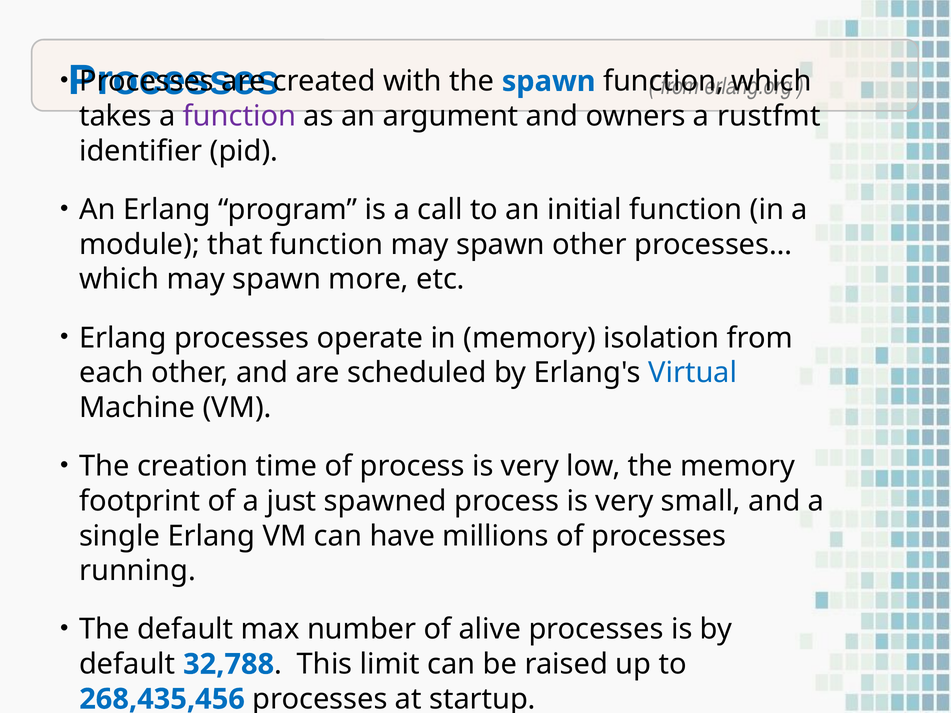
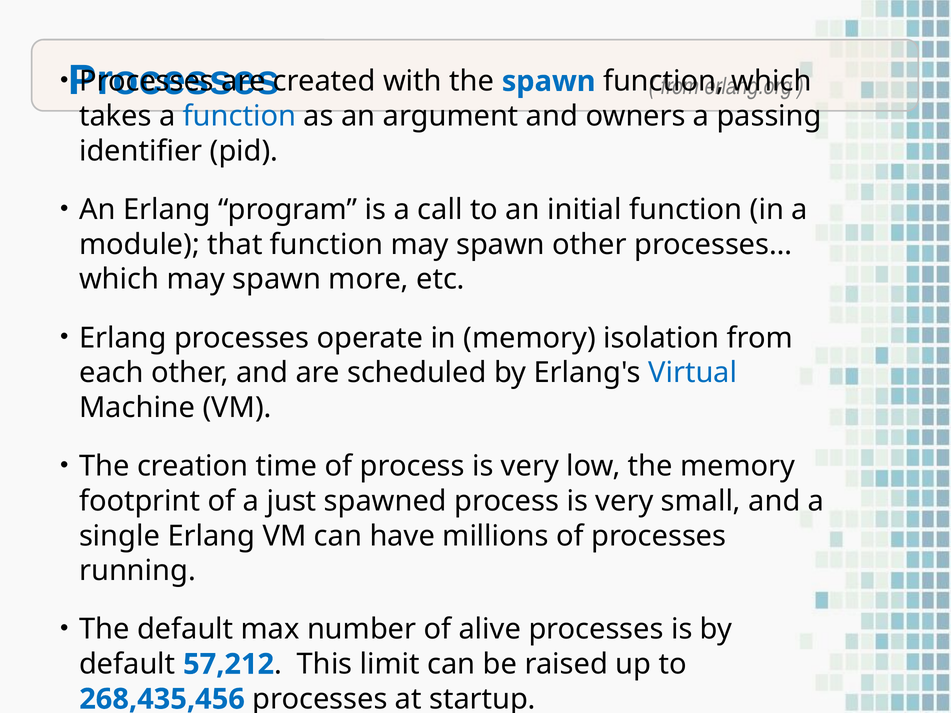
function colour: purple -> blue (240, 116)
rustfmt: rustfmt -> passing (769, 116)
32,788: 32,788 -> 57,212 (229, 664)
